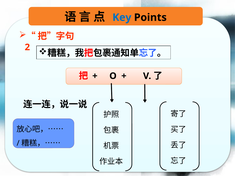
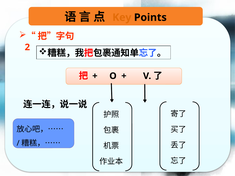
Key colour: blue -> orange (122, 17)
